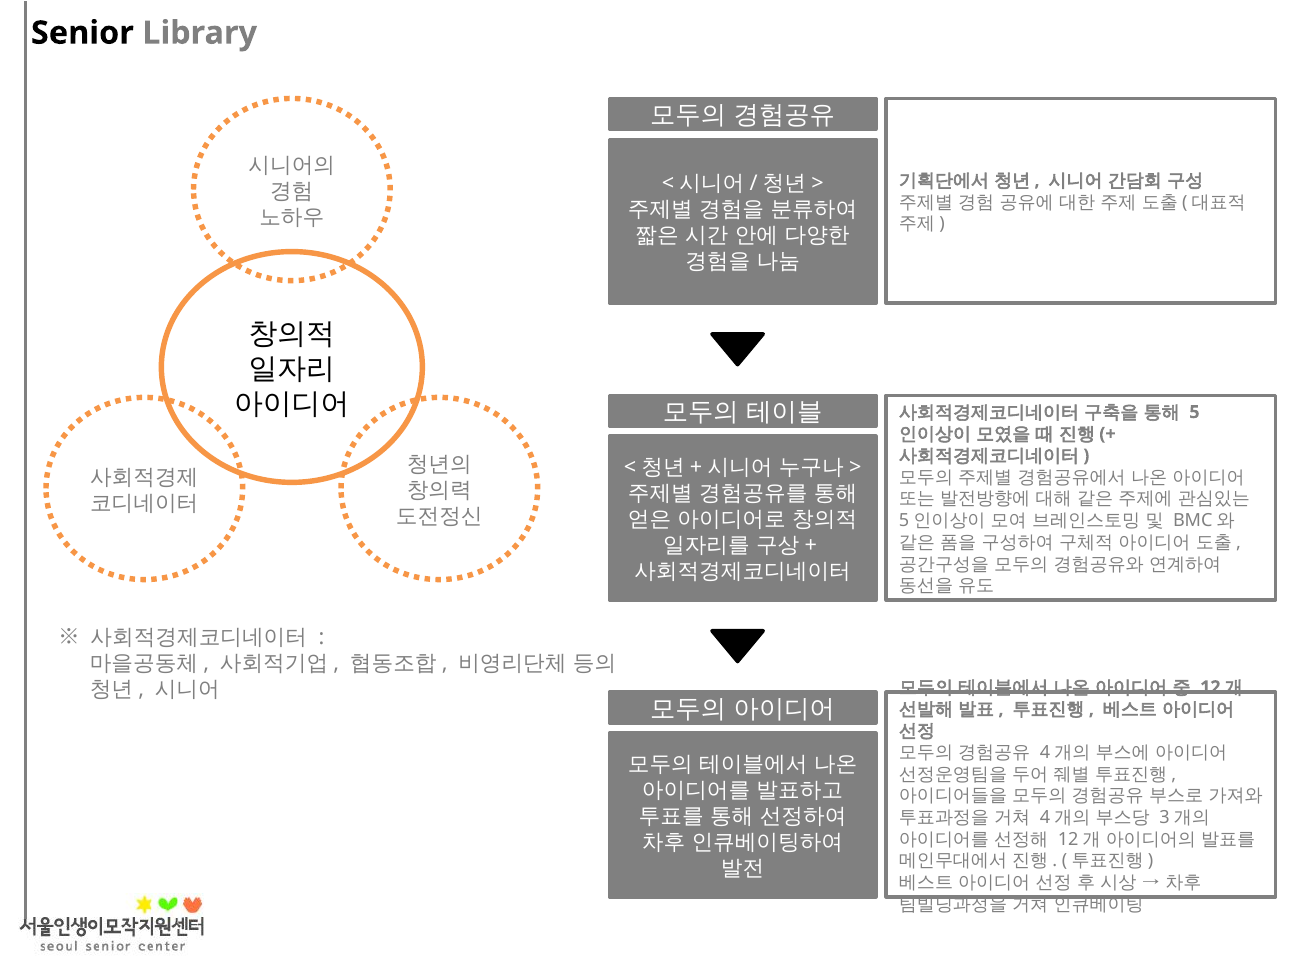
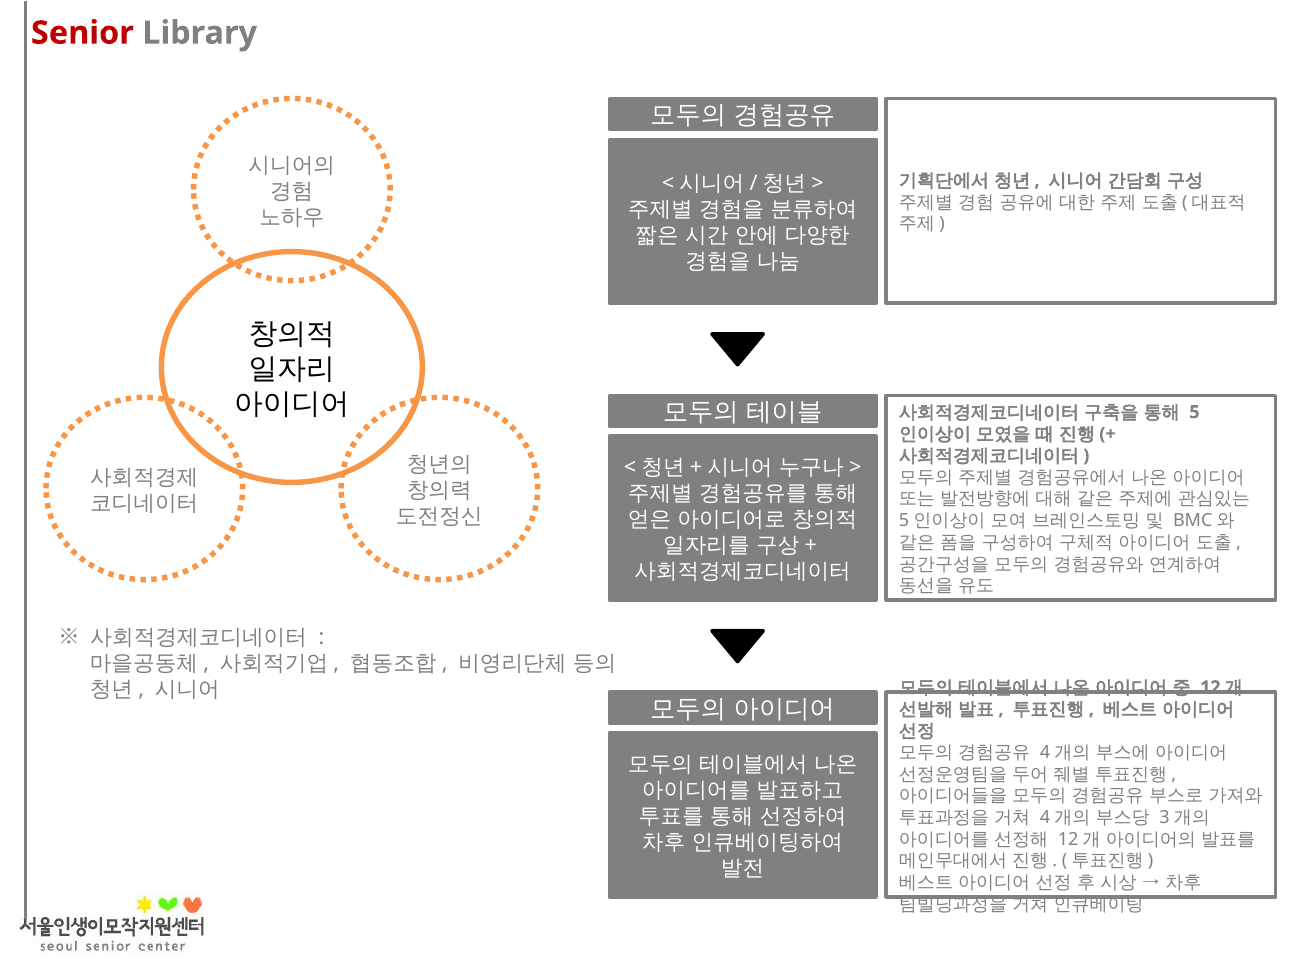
Senior colour: black -> red (82, 33)
